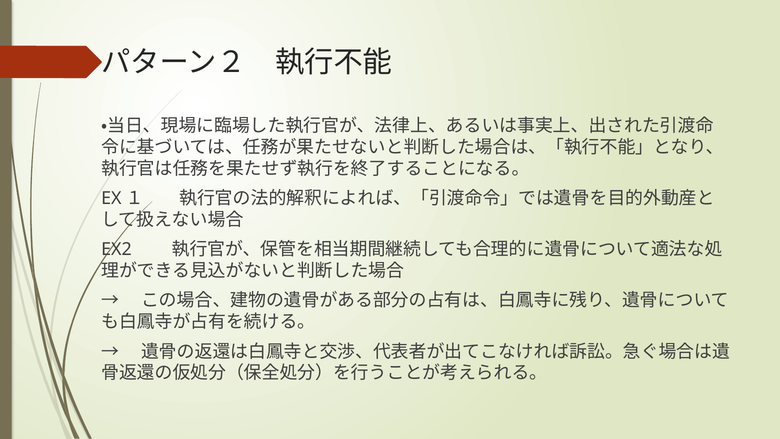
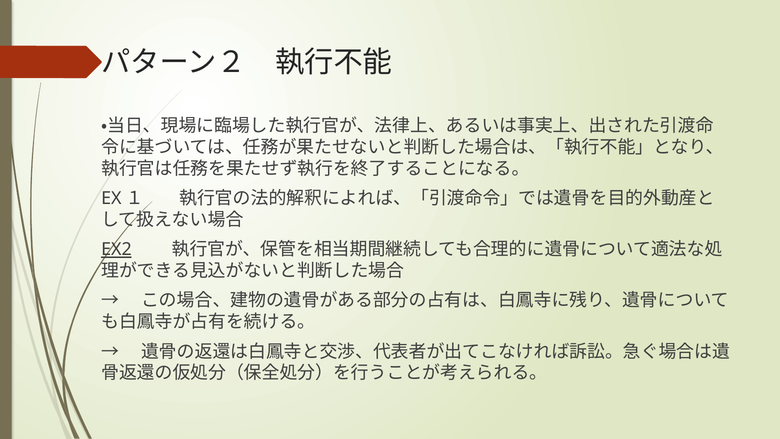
EX2 underline: none -> present (116, 249)
